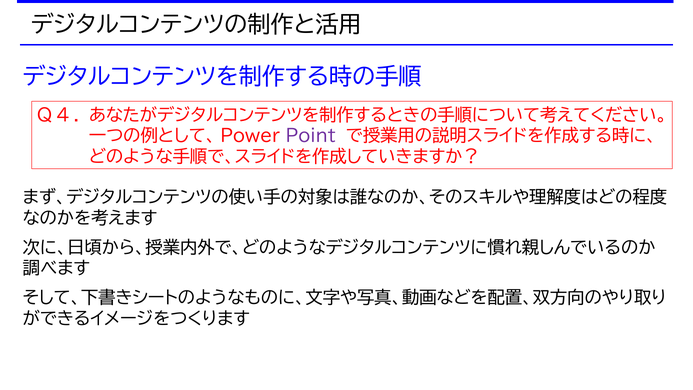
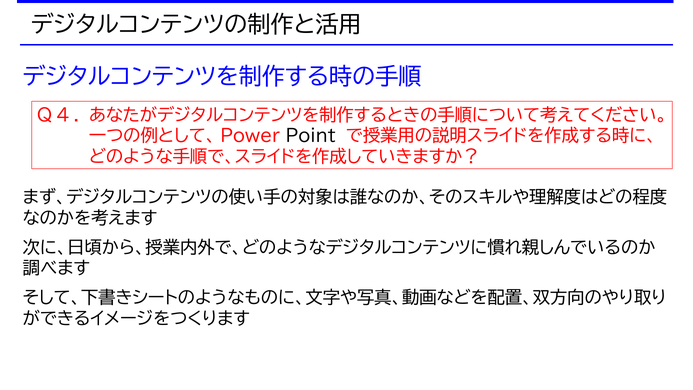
Point colour: purple -> black (311, 136)
